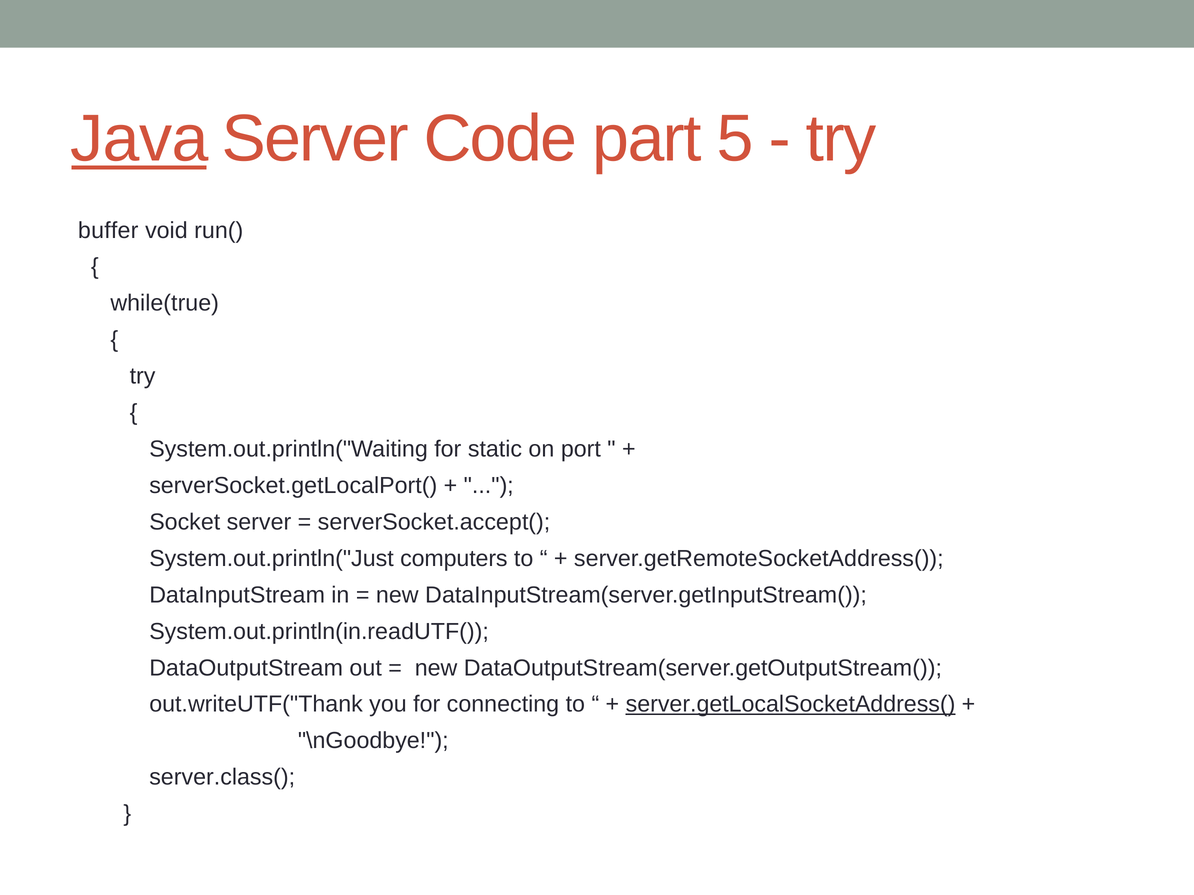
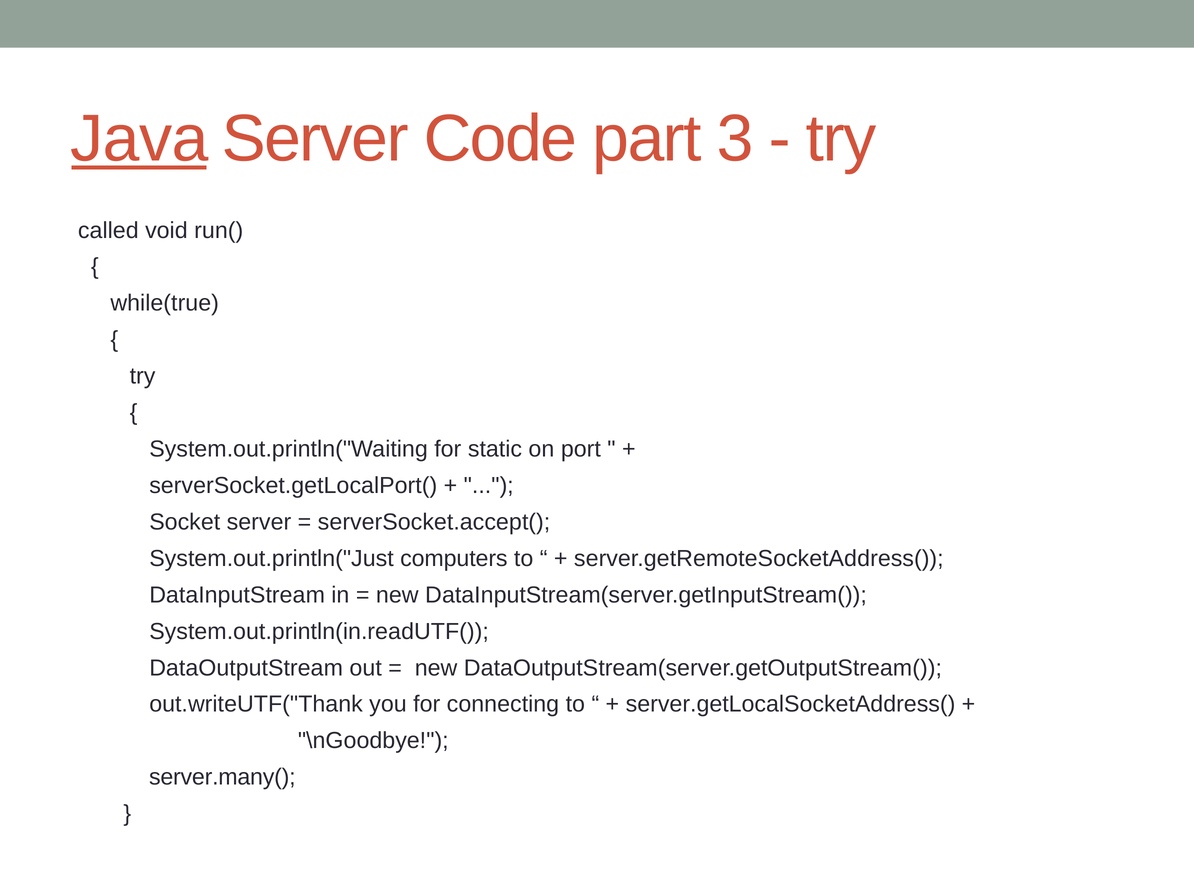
5: 5 -> 3 (735, 139)
buffer: buffer -> called (108, 230)
server.getLocalSocketAddress( underline: present -> none (791, 705)
server.class(: server.class( -> server.many( (222, 778)
